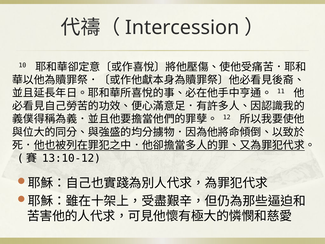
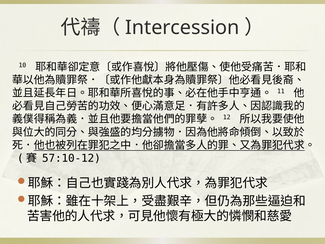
13:10-12: 13:10-12 -> 57:10-12 (71, 158)
